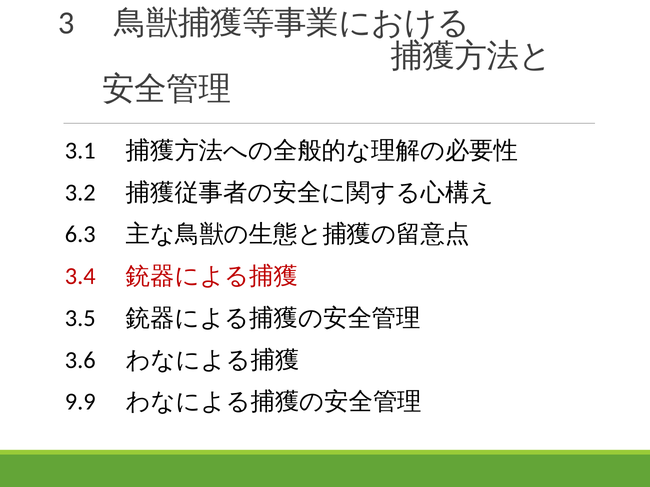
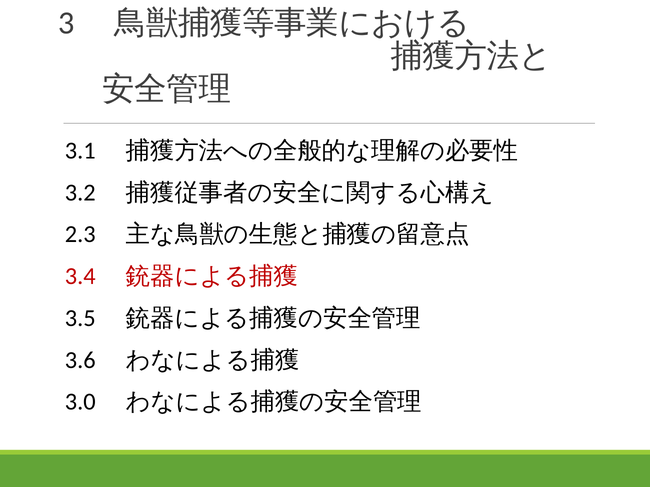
6.3: 6.3 -> 2.3 (80, 235)
9.9: 9.9 -> 3.0 (80, 402)
